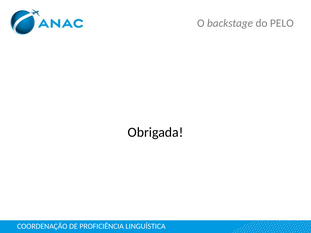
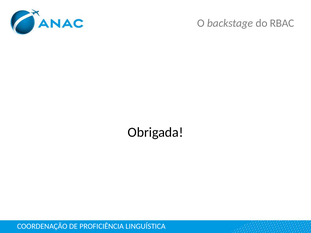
PELO: PELO -> RBAC (282, 23)
